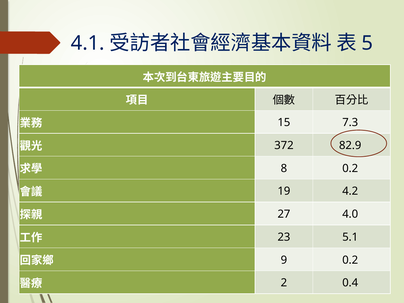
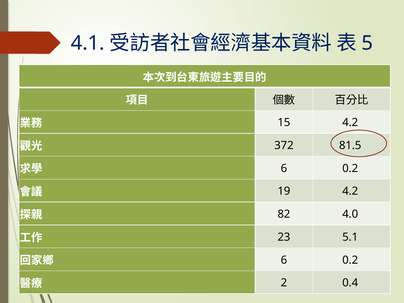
15 7.3: 7.3 -> 4.2 (350, 123)
82.9: 82.9 -> 81.5 (350, 145)
8: 8 -> 6 (284, 168)
27: 27 -> 82 (284, 214)
9: 9 -> 6 (284, 260)
